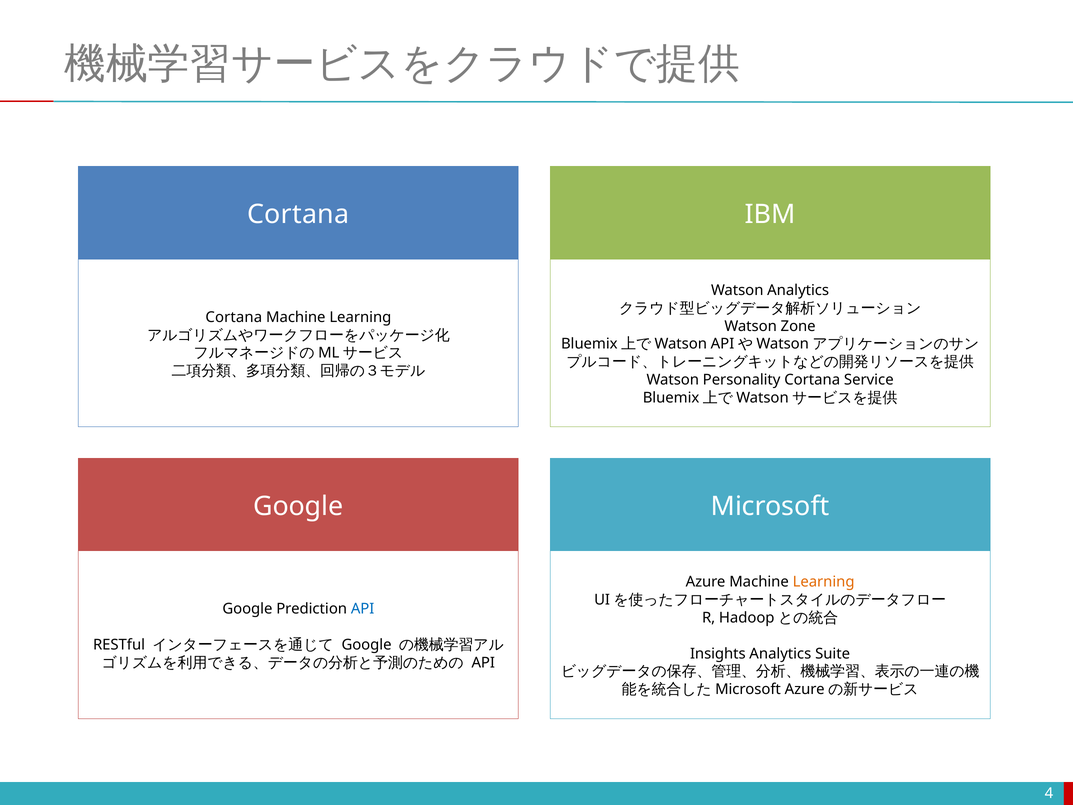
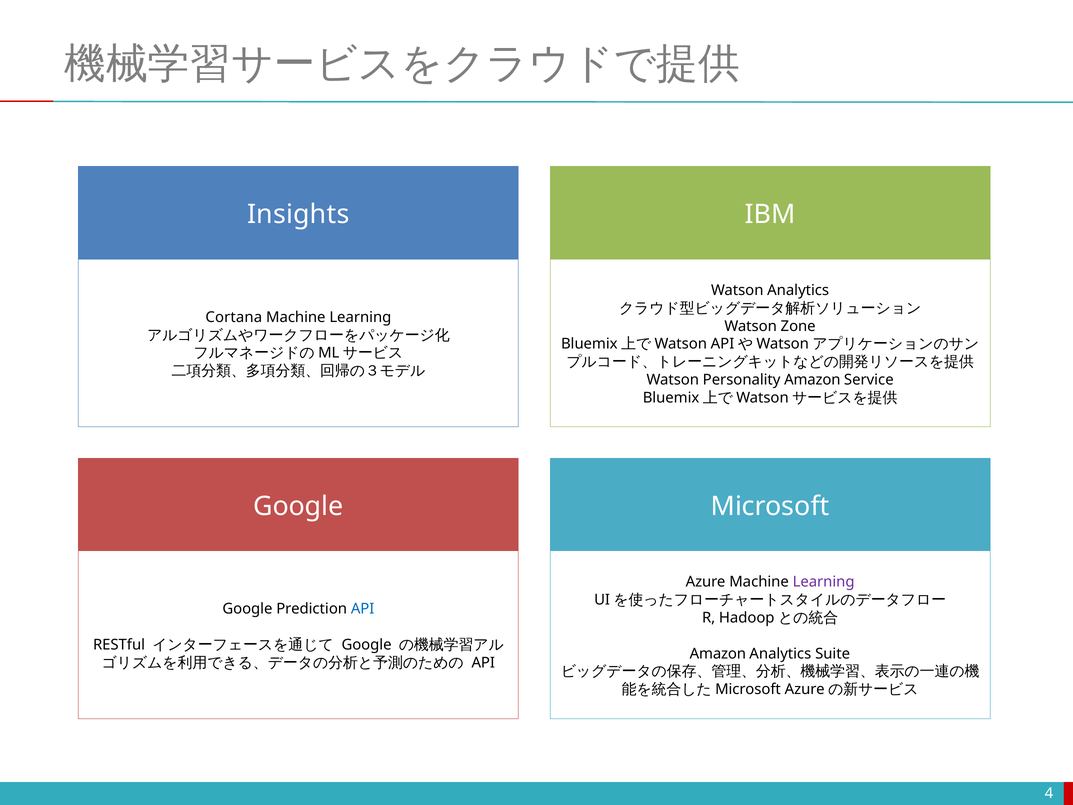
Cortana: Cortana -> Insights (298, 215)
Personality Cortana: Cortana -> Amazon (812, 380)
Learning colour: orange -> purple (824, 582)
Insights: Insights -> Amazon (718, 653)
